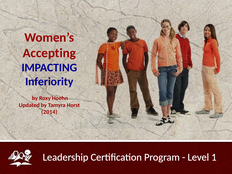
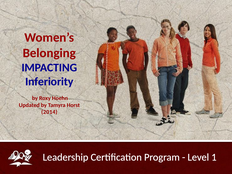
Accepting: Accepting -> Belonging (49, 53)
